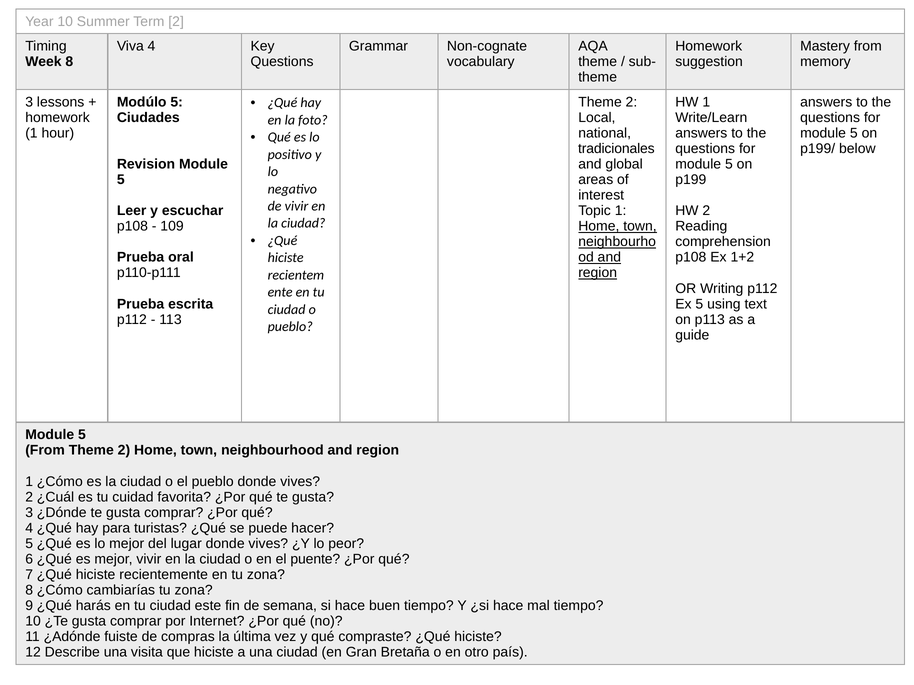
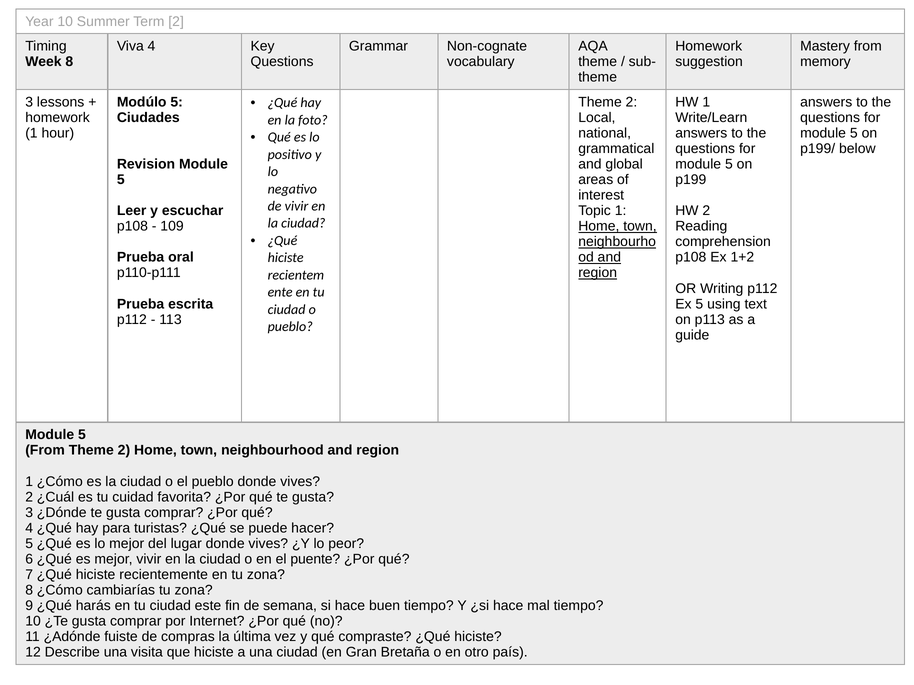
tradicionales: tradicionales -> grammatical (616, 149)
